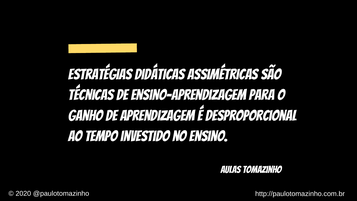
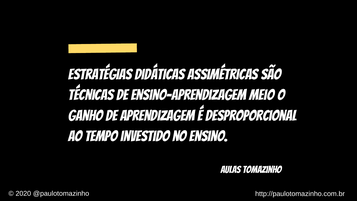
para: para -> meio (262, 95)
